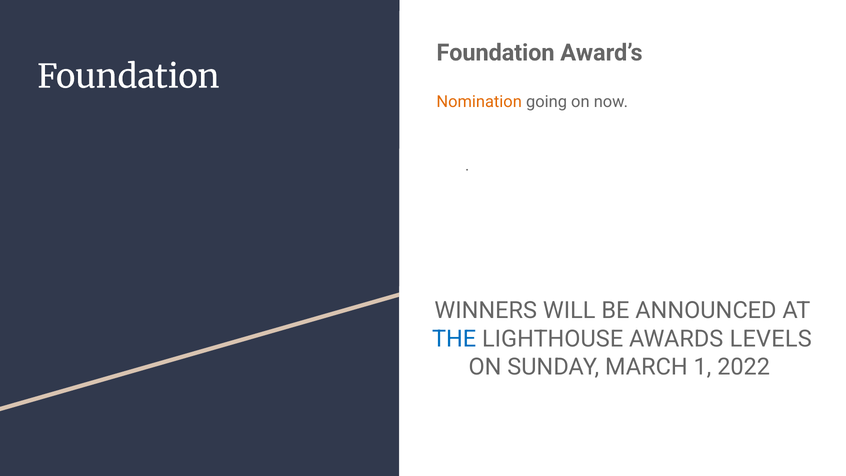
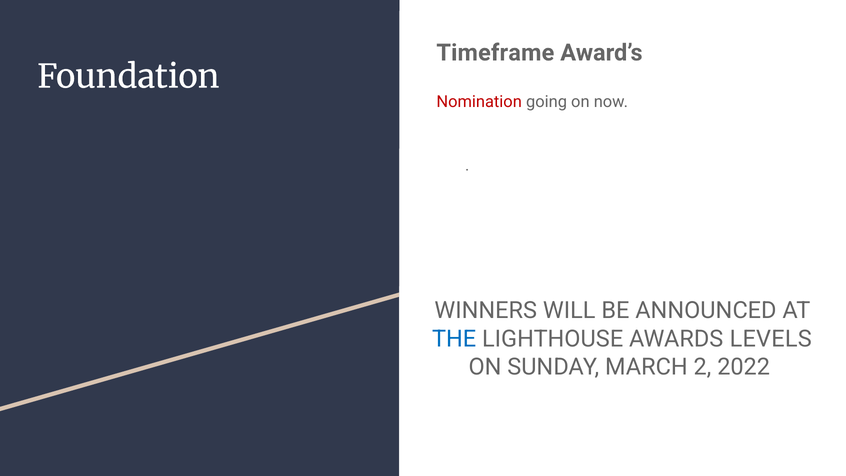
Foundation: Foundation -> Timeframe (495, 53)
Nomination colour: orange -> red (479, 102)
1: 1 -> 2 (702, 367)
